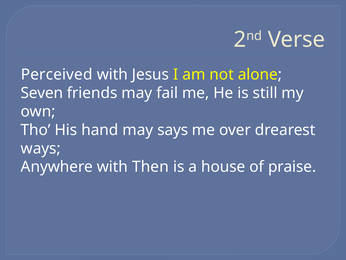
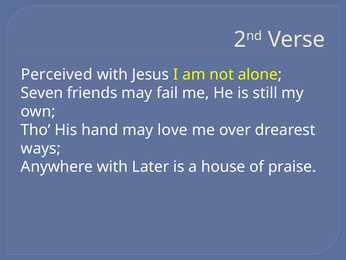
says: says -> love (173, 130)
Then: Then -> Later (151, 167)
